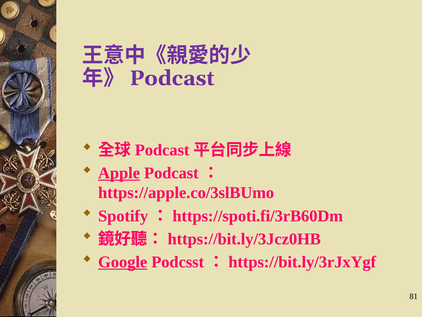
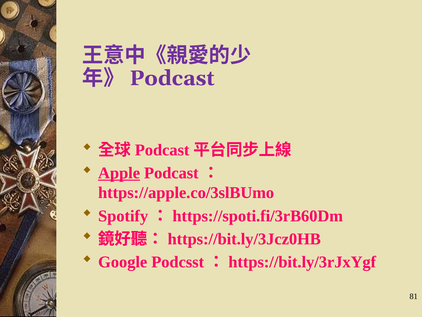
Google underline: present -> none (123, 262)
